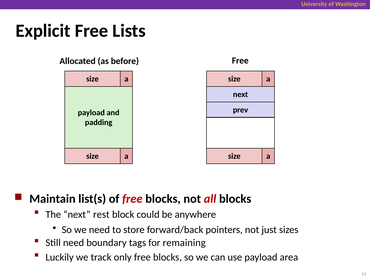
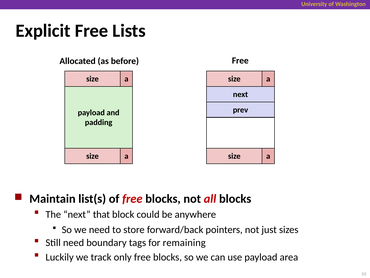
rest: rest -> that (101, 214)
